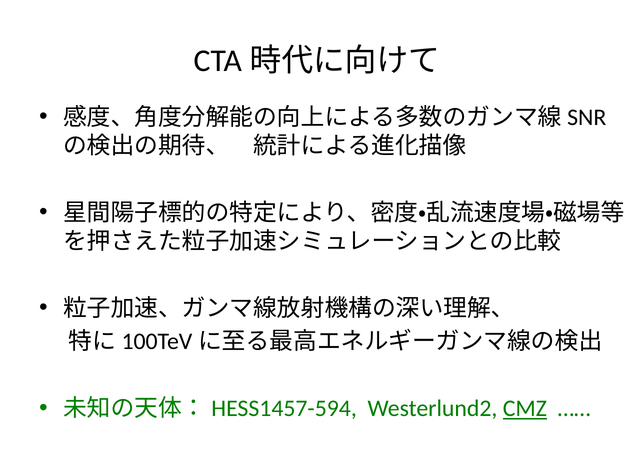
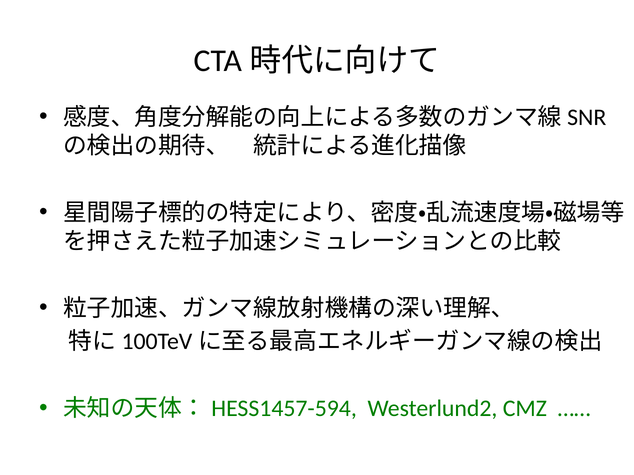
CMZ underline: present -> none (525, 409)
